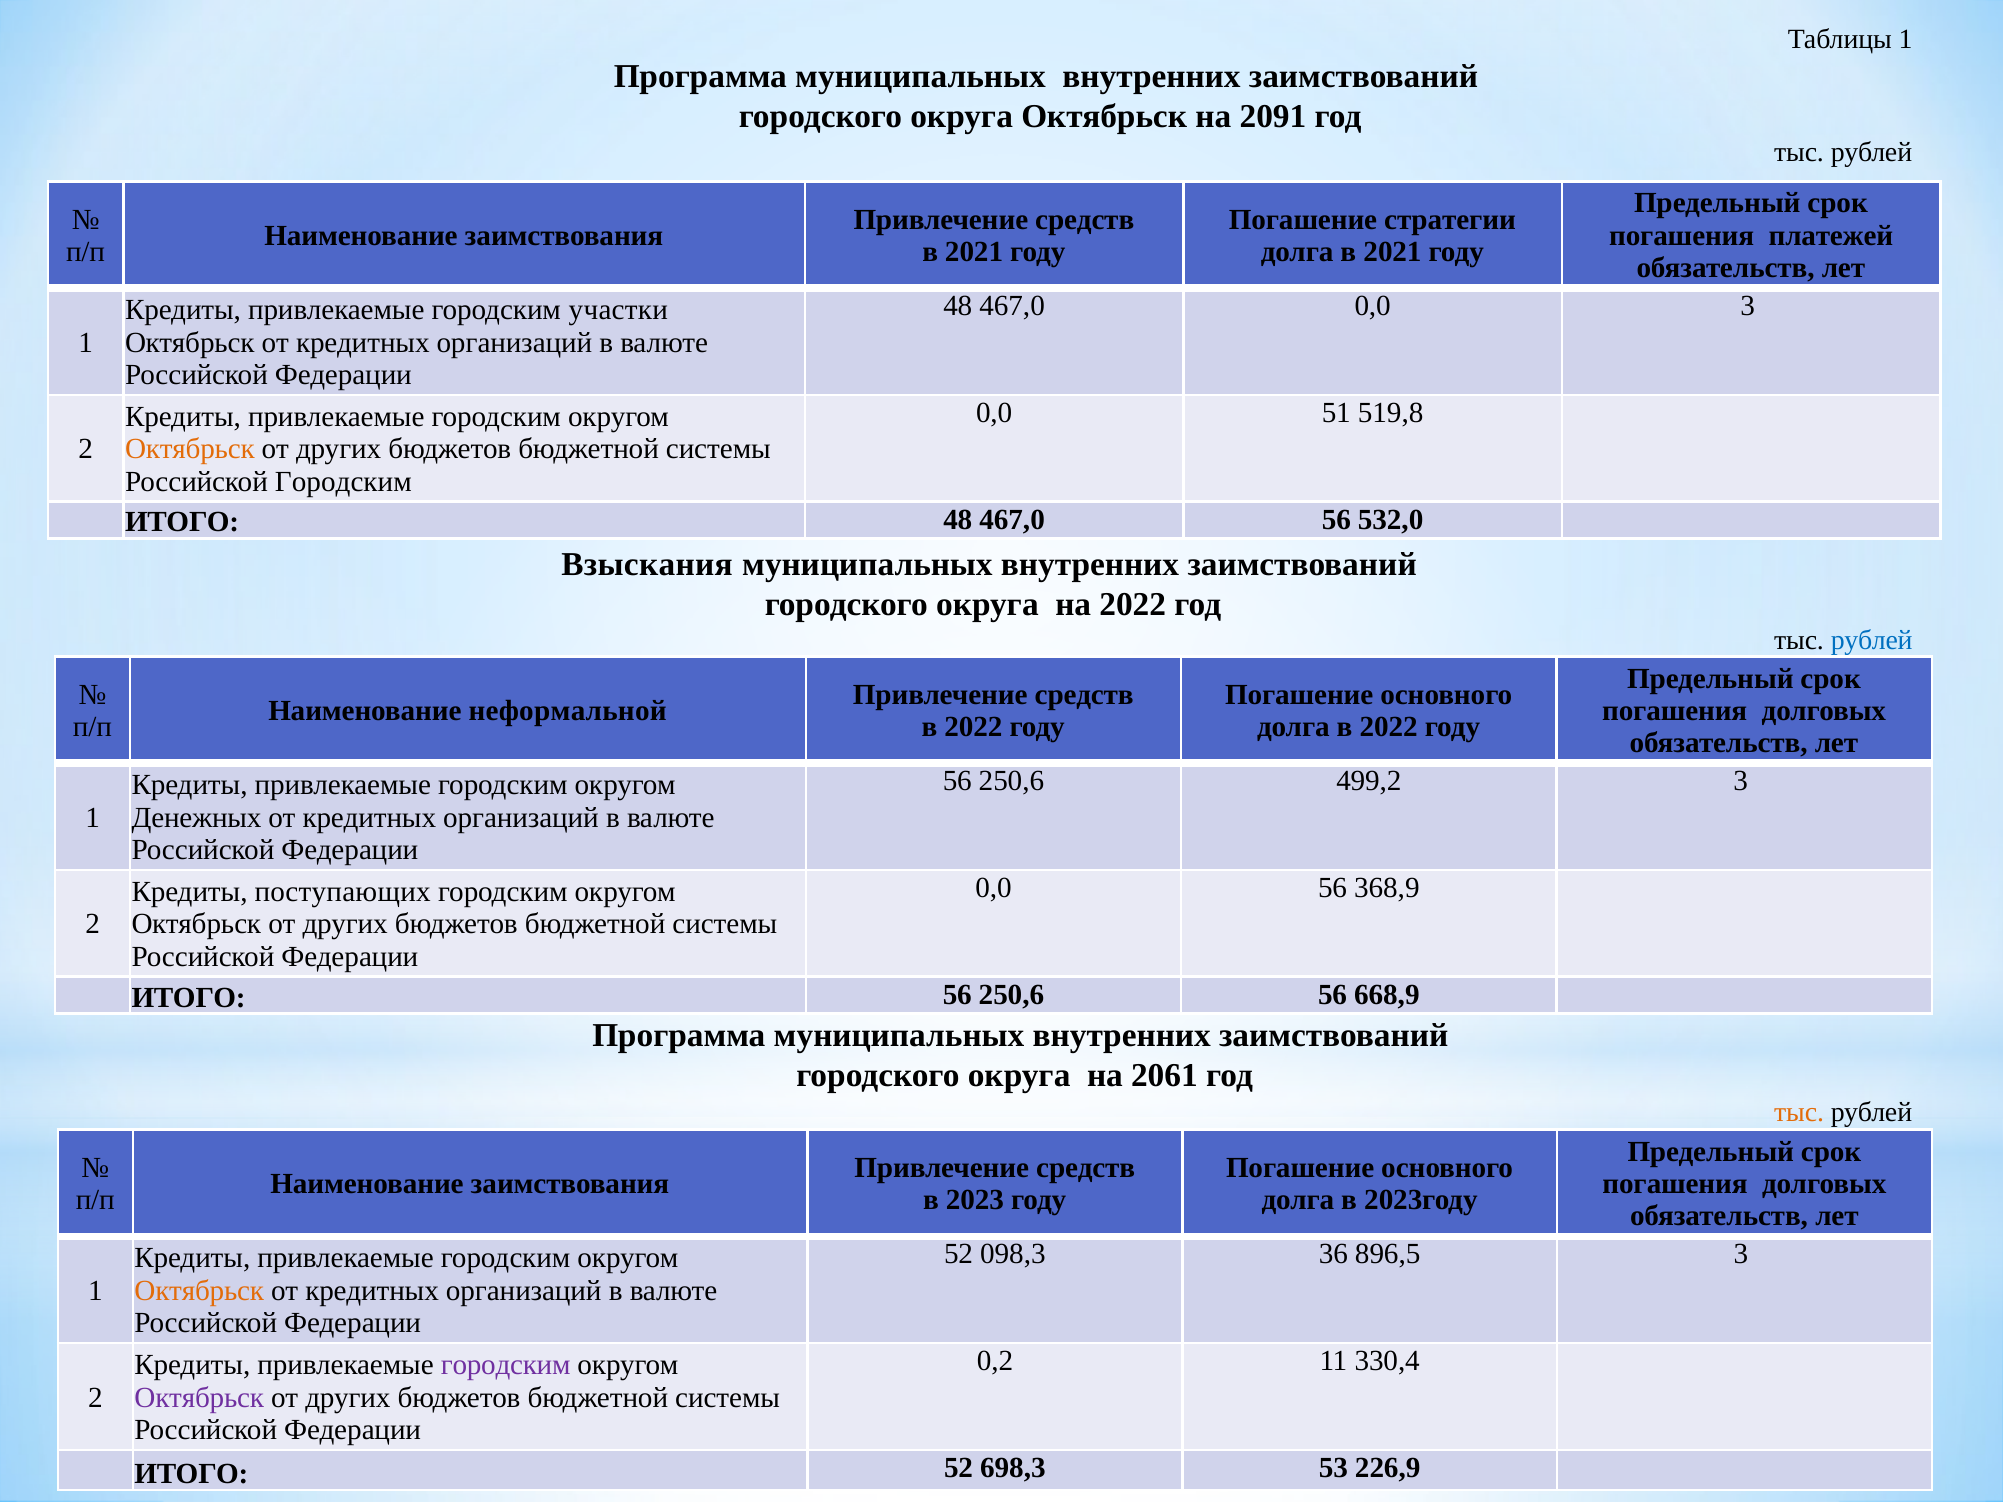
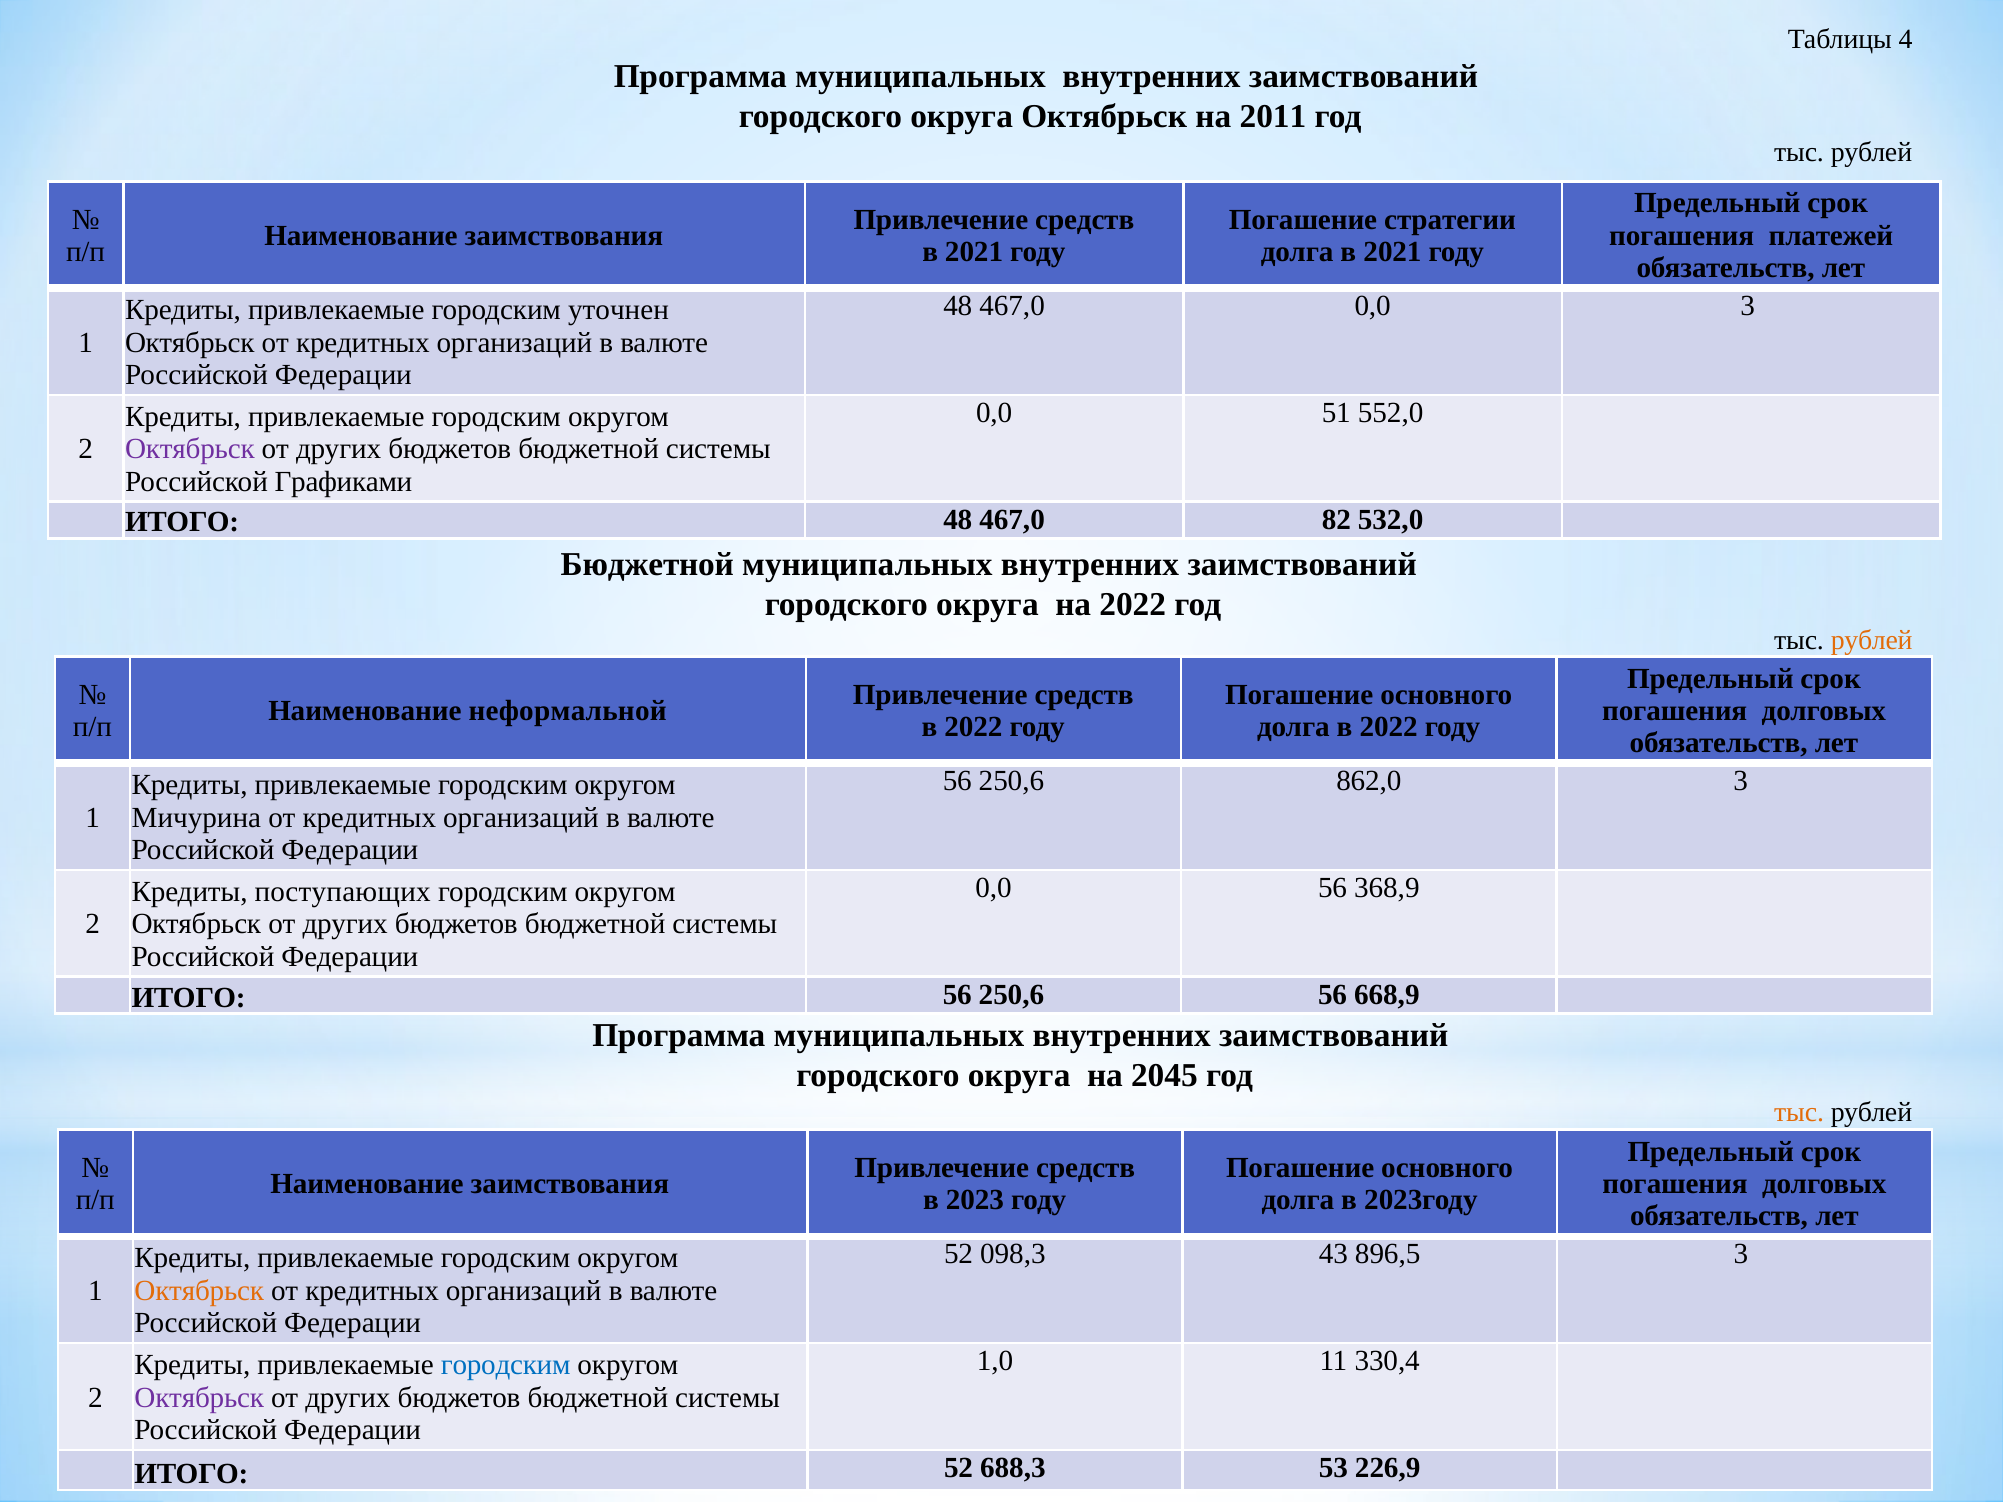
Таблицы 1: 1 -> 4 (1906, 39)
2091: 2091 -> 2011 (1273, 116)
участки: участки -> уточнен (619, 310)
519,8: 519,8 -> 552,0 (1391, 413)
Октябрьск colour: orange -> purple (190, 449)
Российской Городским: Городским -> Графиками (343, 482)
467,0 56: 56 -> 82 (1336, 520)
Взыскания: Взыскания -> Бюджетной (647, 564)
рублей colour: blue -> orange (1872, 641)
499,2: 499,2 -> 862,0 (1369, 781)
Денежных: Денежных -> Мичурина (196, 818)
2061: 2061 -> 2045 (1164, 1076)
36: 36 -> 43 (1334, 1255)
0,2: 0,2 -> 1,0 (995, 1361)
городским colour: purple -> blue (506, 1365)
698,3: 698,3 -> 688,3 (1013, 1468)
